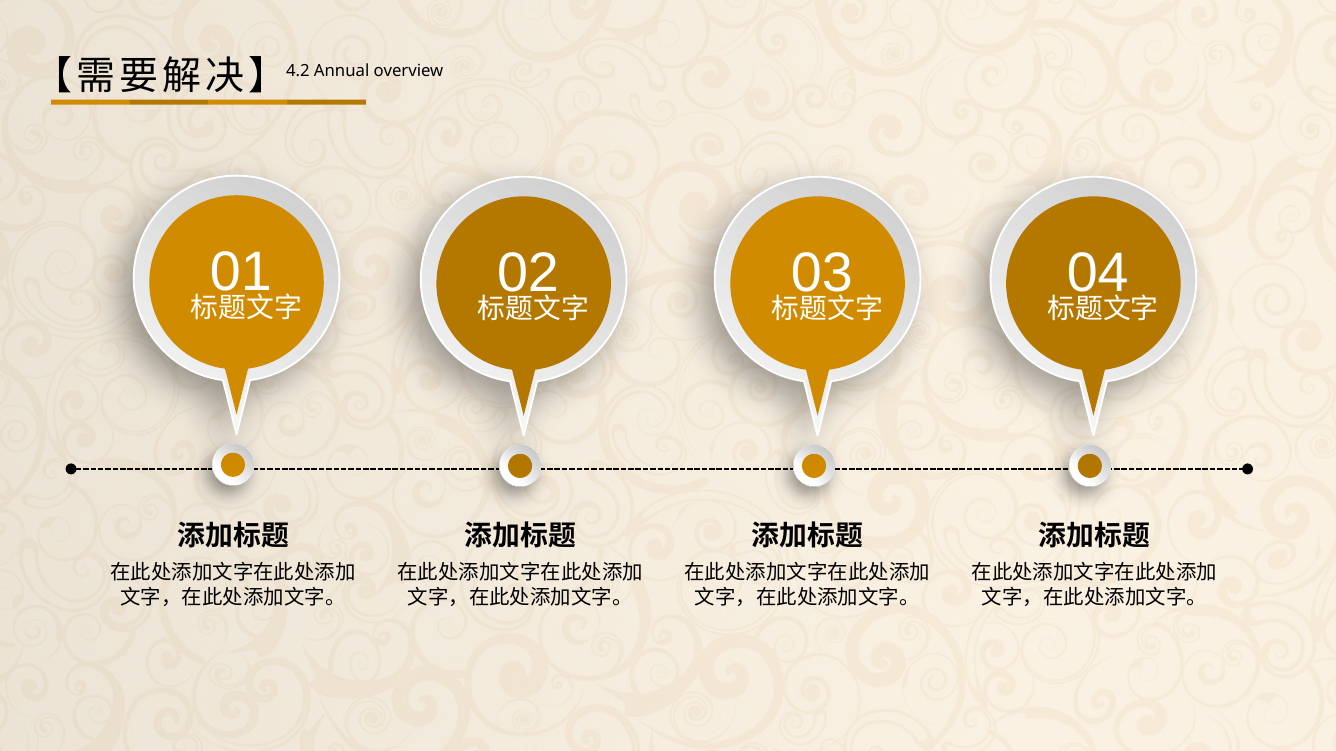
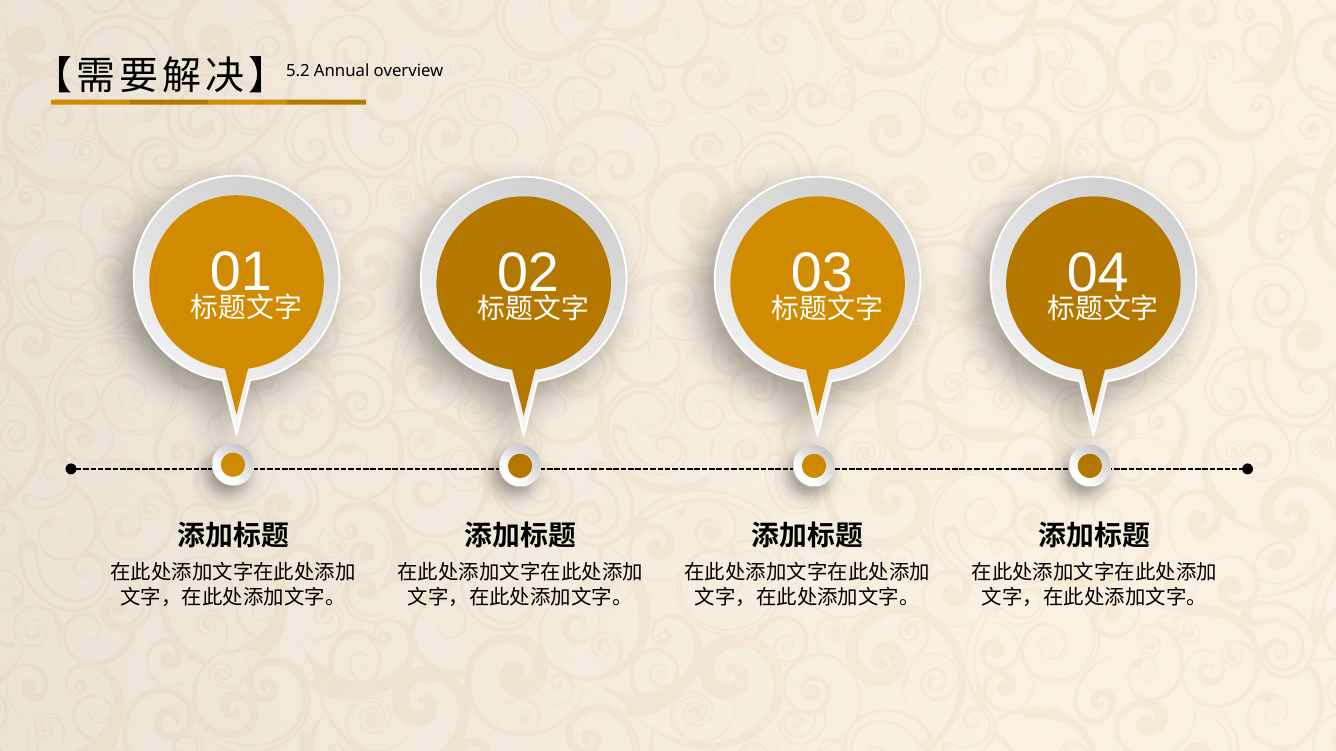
4.2: 4.2 -> 5.2 (298, 71)
